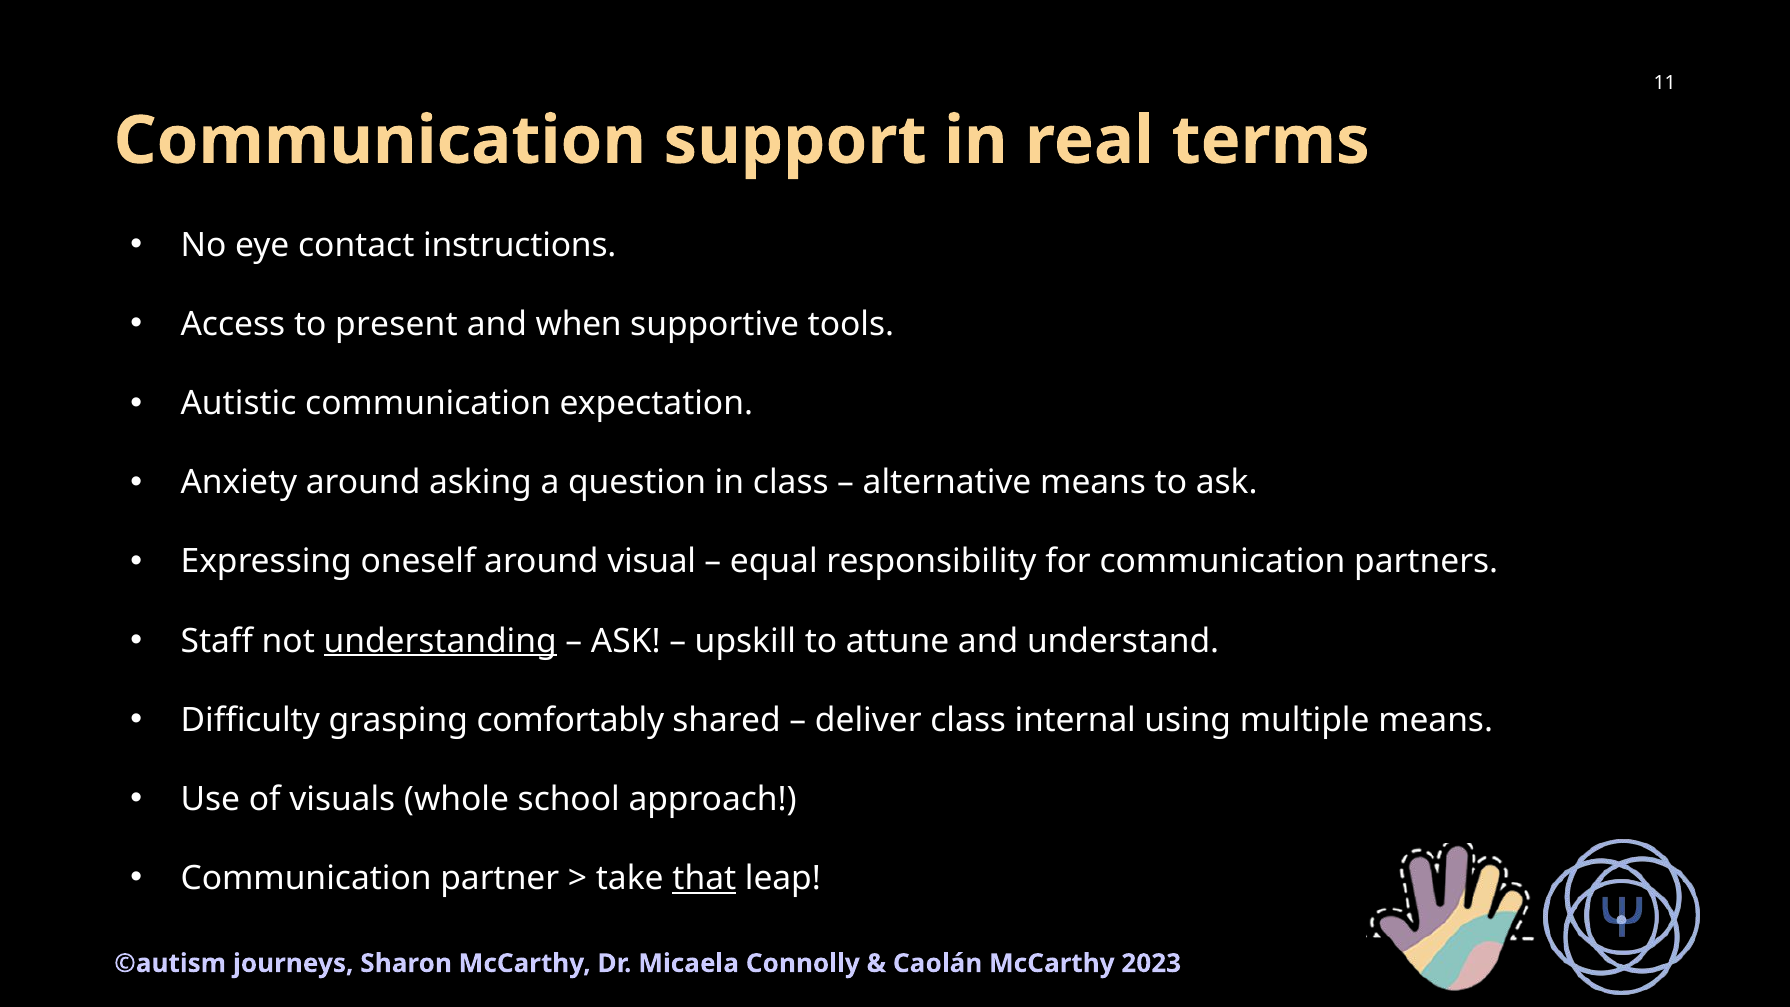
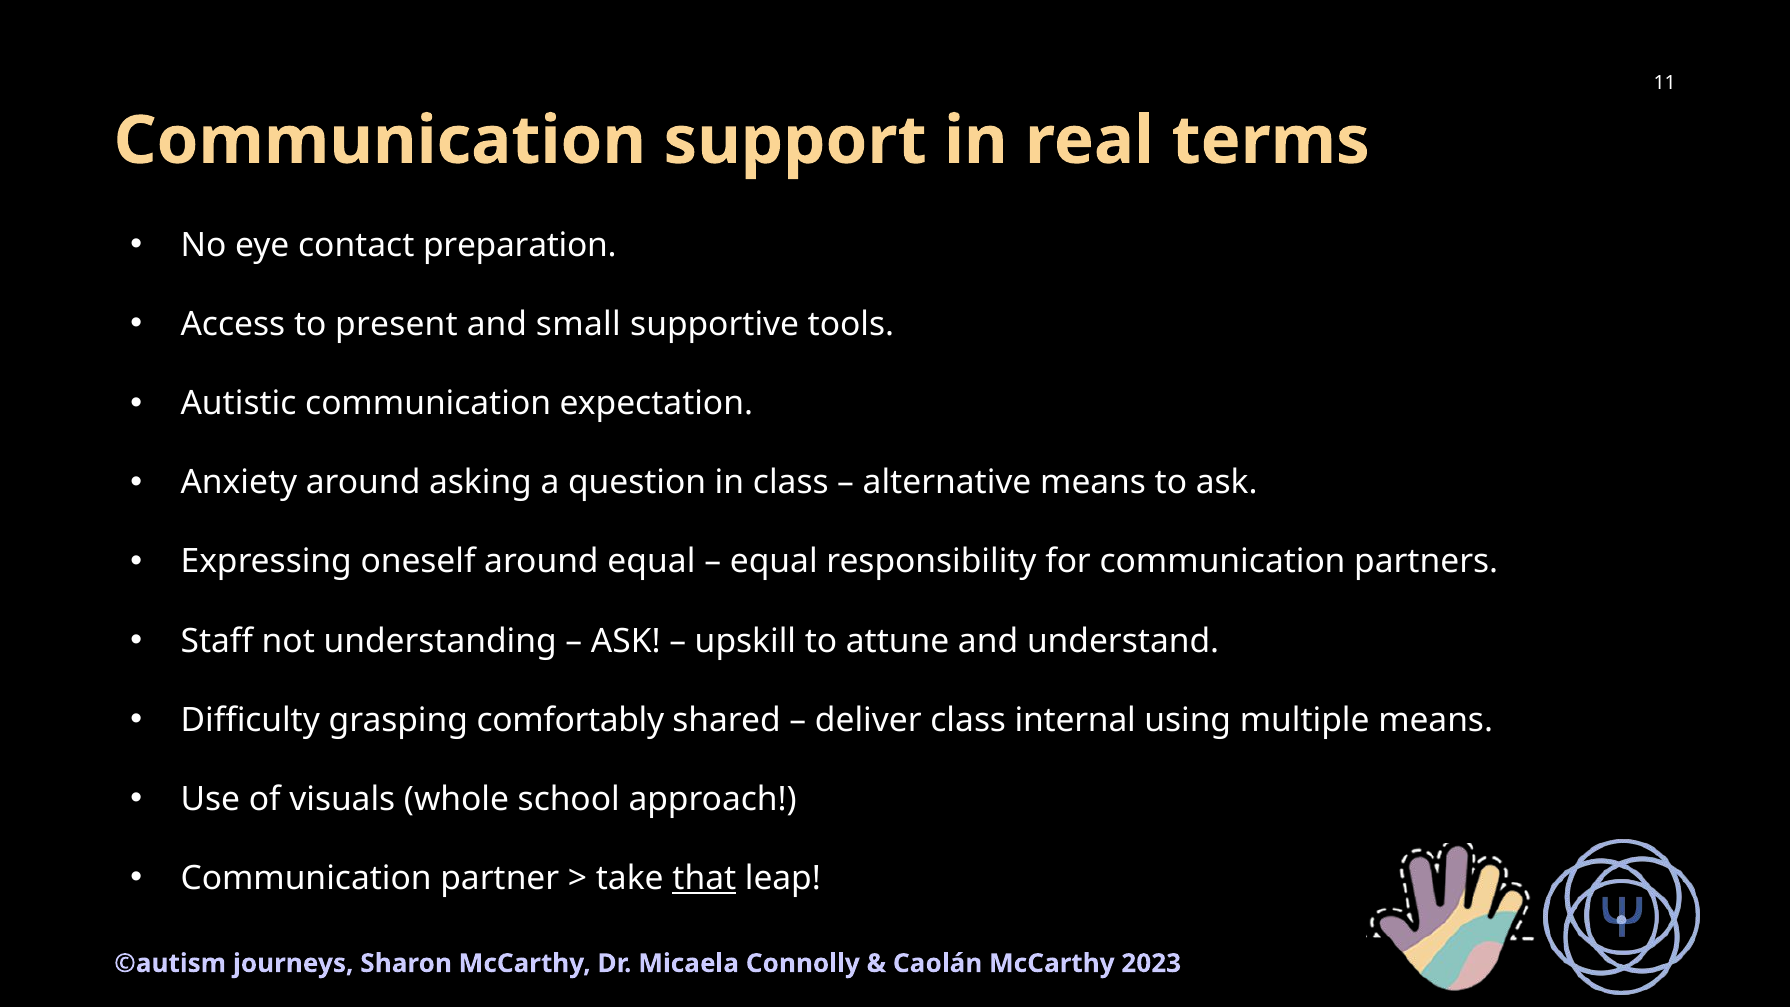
instructions: instructions -> preparation (520, 246)
when: when -> small (578, 325)
around visual: visual -> equal (651, 562)
understanding underline: present -> none (440, 641)
